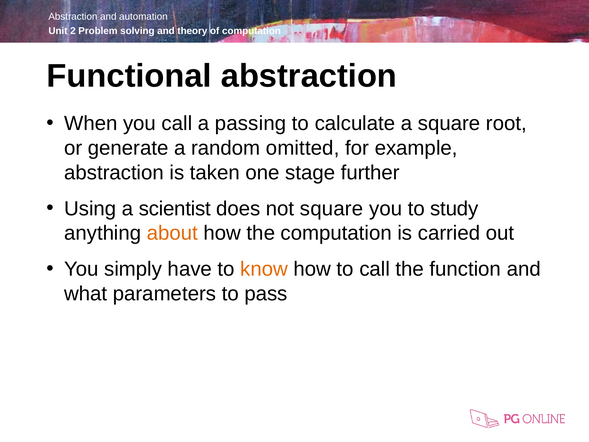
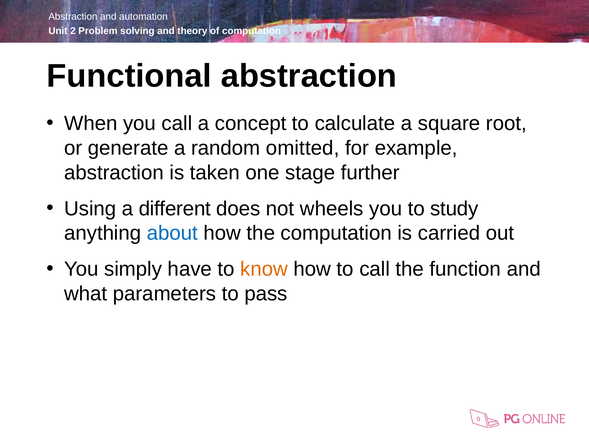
passing: passing -> concept (251, 123)
scientist: scientist -> different (175, 209)
not square: square -> wheels (332, 209)
about colour: orange -> blue (172, 233)
